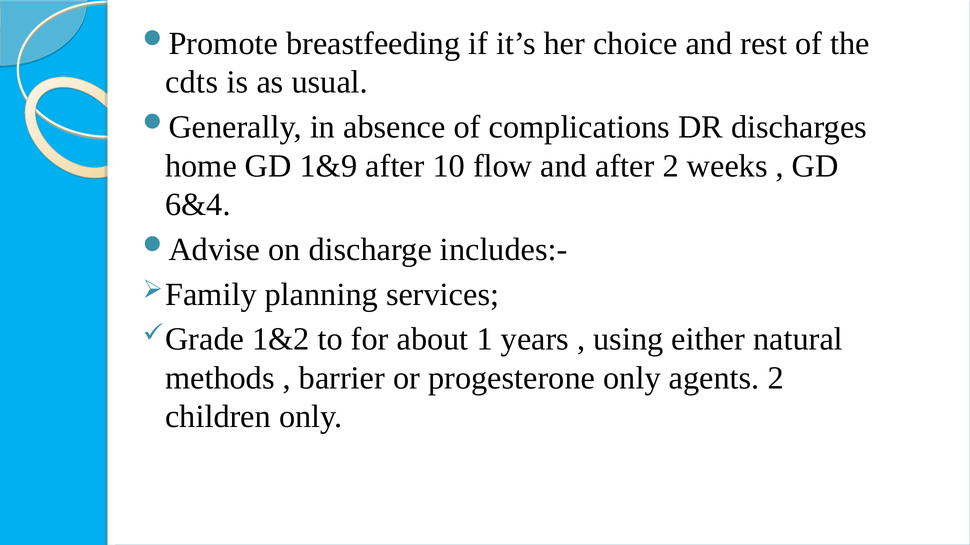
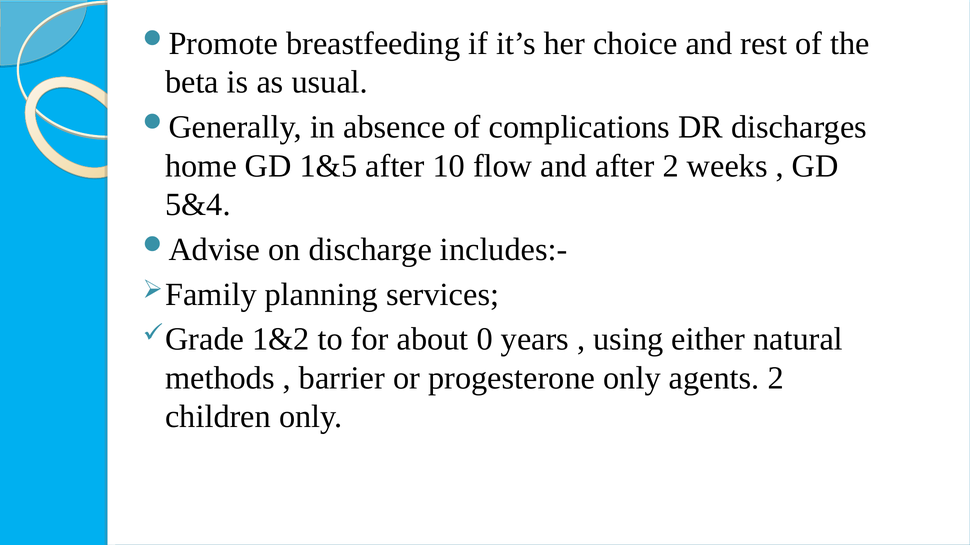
cdts: cdts -> beta (192, 82)
1&9: 1&9 -> 1&5 (329, 166)
6&4: 6&4 -> 5&4 (198, 205)
1: 1 -> 0 (485, 340)
